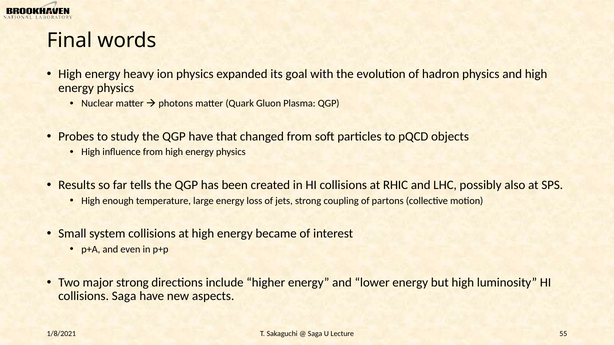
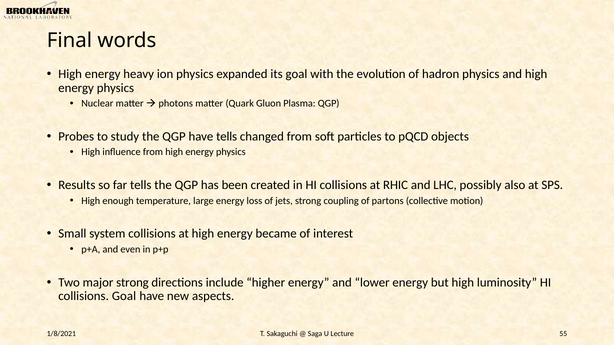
have that: that -> tells (227, 137)
collisions Saga: Saga -> Goal (124, 296)
